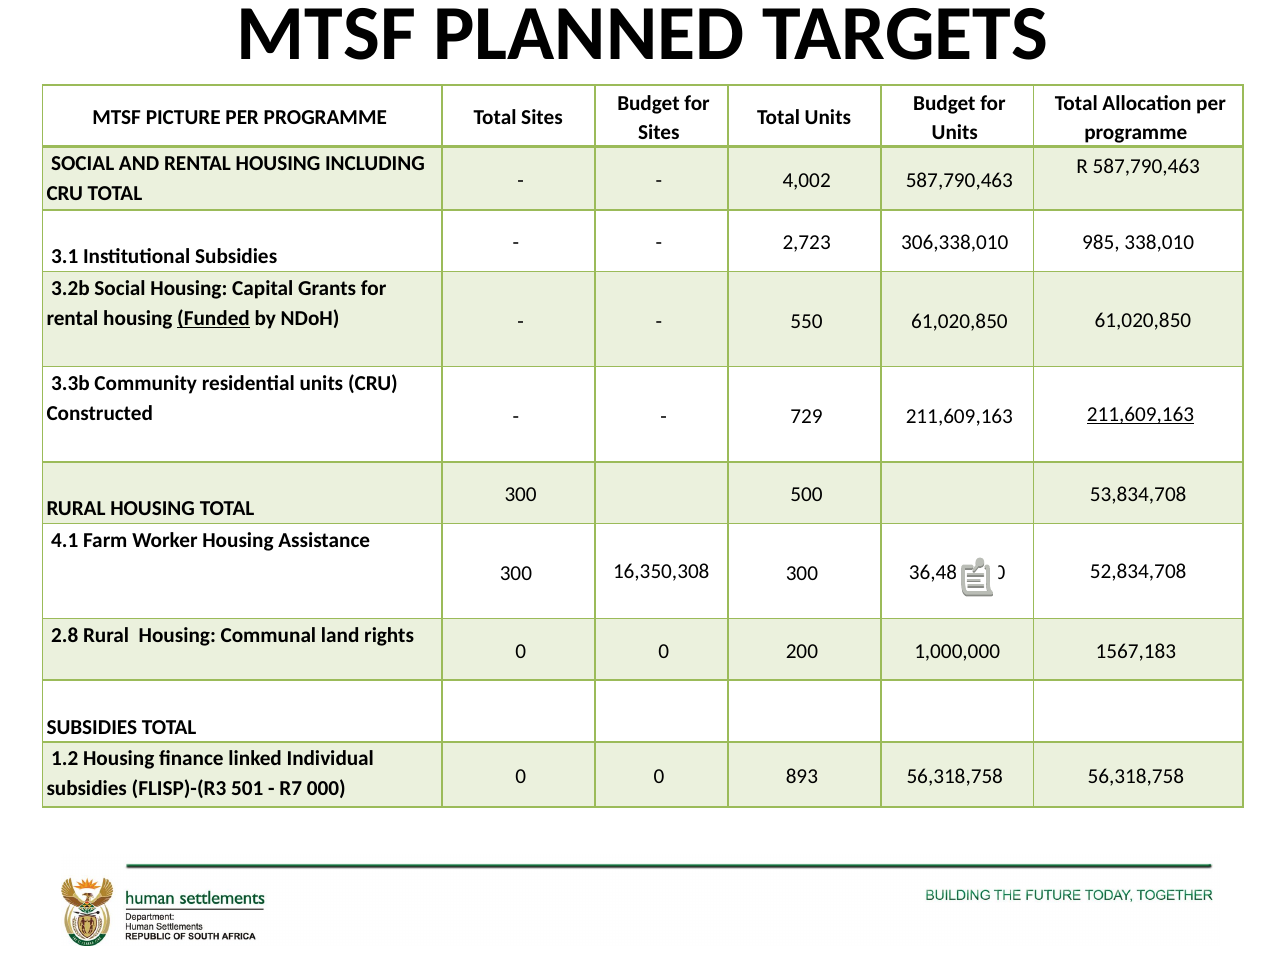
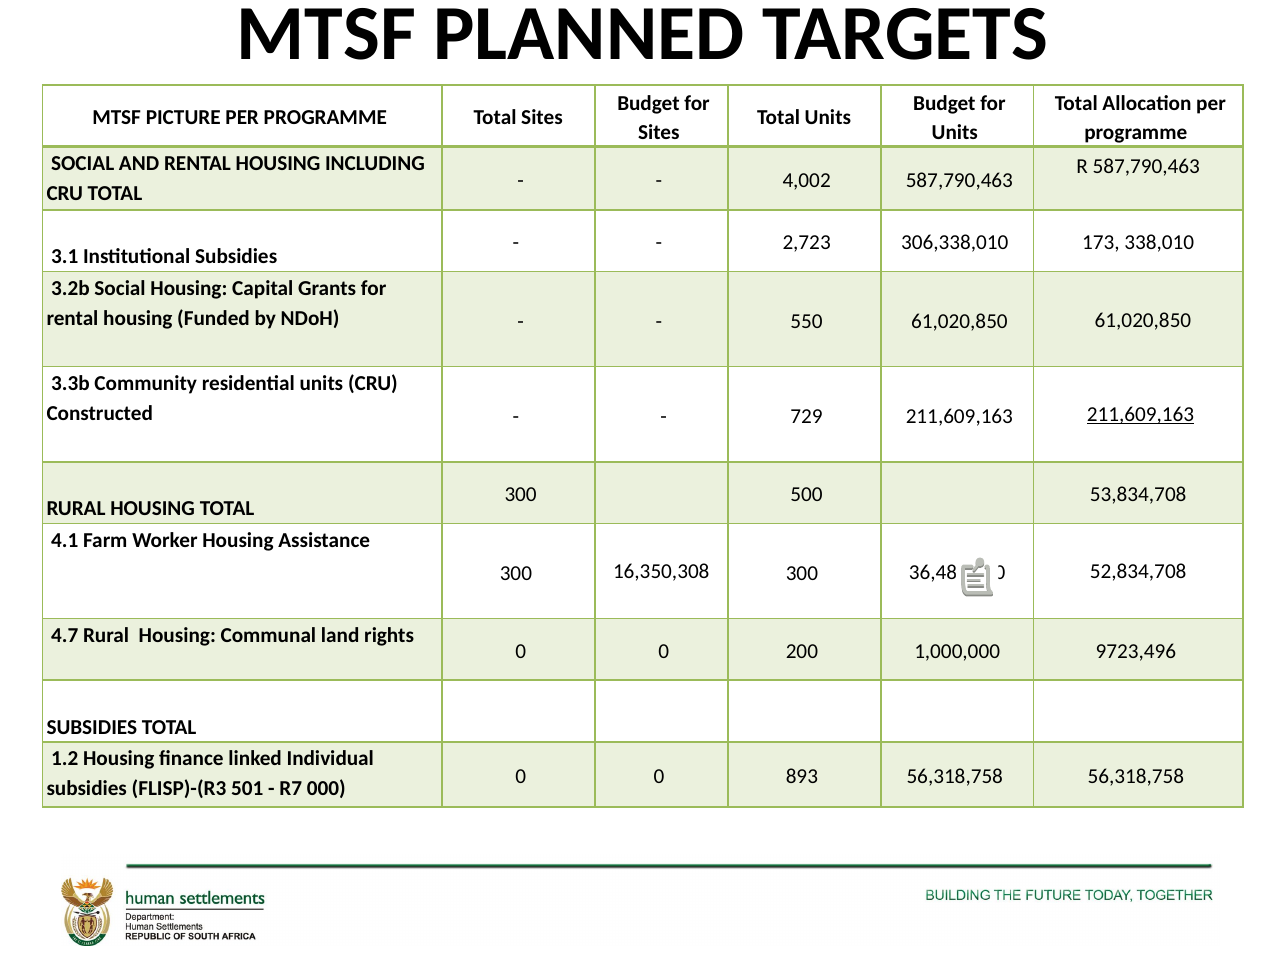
985: 985 -> 173 (1101, 243)
Funded underline: present -> none (214, 318)
2.8: 2.8 -> 4.7 (65, 636)
1567,183: 1567,183 -> 9723,496 (1136, 652)
